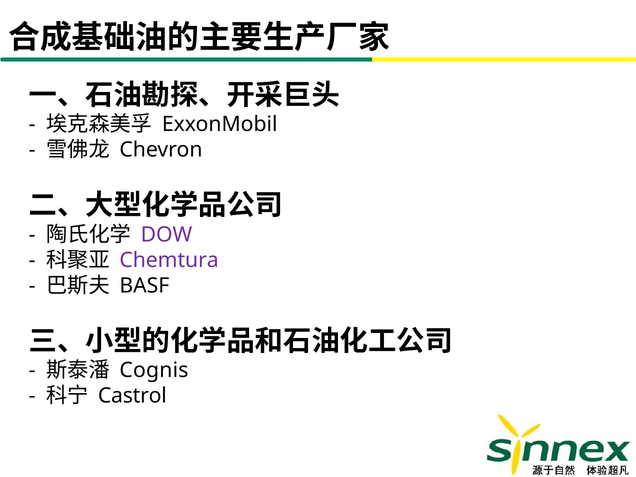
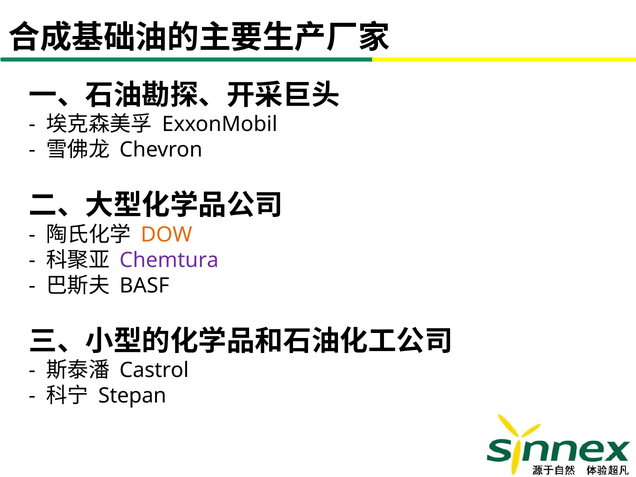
DOW colour: purple -> orange (166, 235)
Cognis: Cognis -> Castrol (154, 370)
Castrol: Castrol -> Stepan (132, 396)
